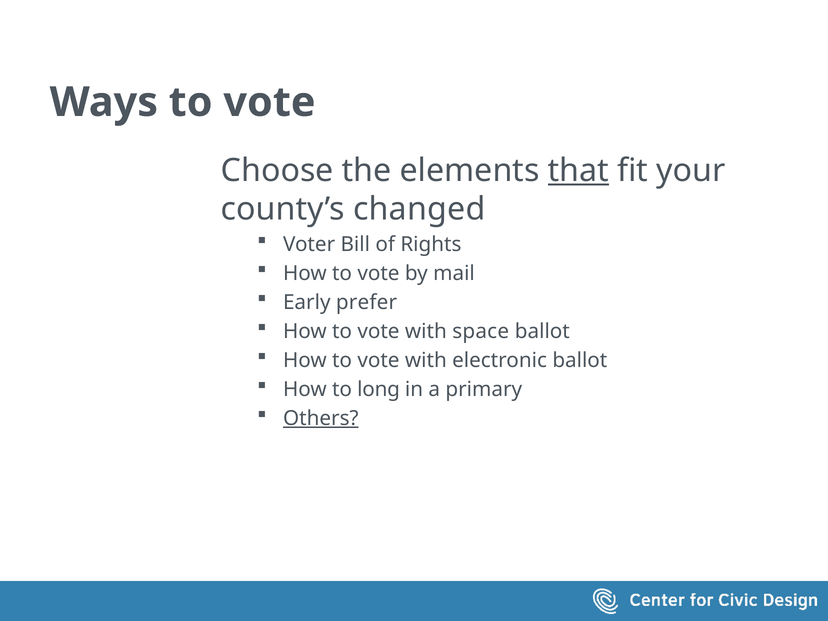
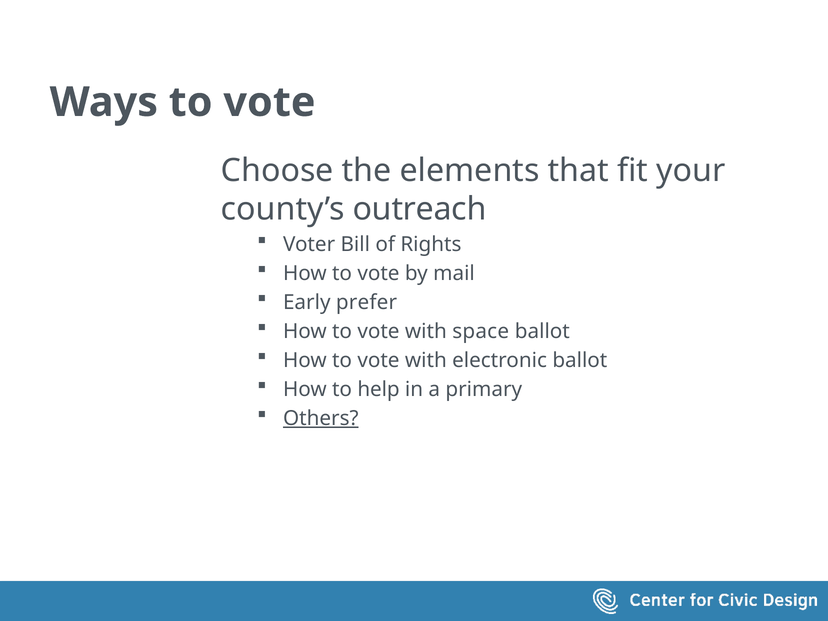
that underline: present -> none (578, 171)
changed: changed -> outreach (420, 209)
long: long -> help (379, 389)
